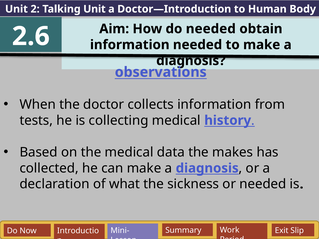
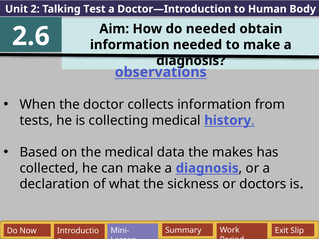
Talking Unit: Unit -> Test (94, 9)
or needed: needed -> doctors (263, 184)
